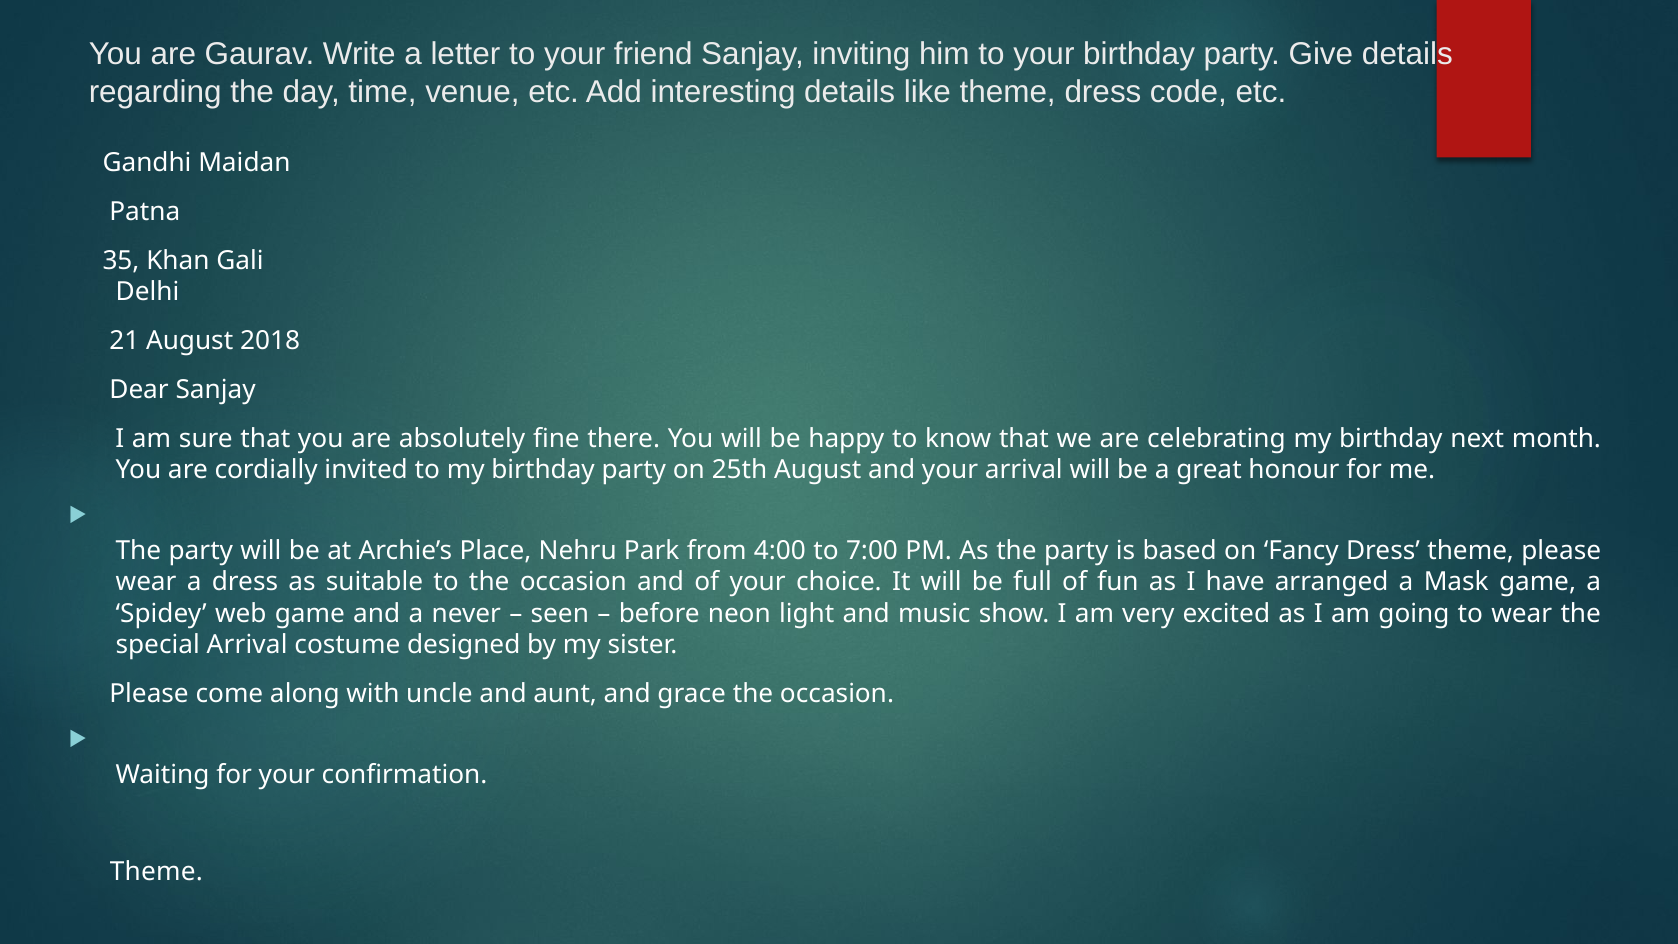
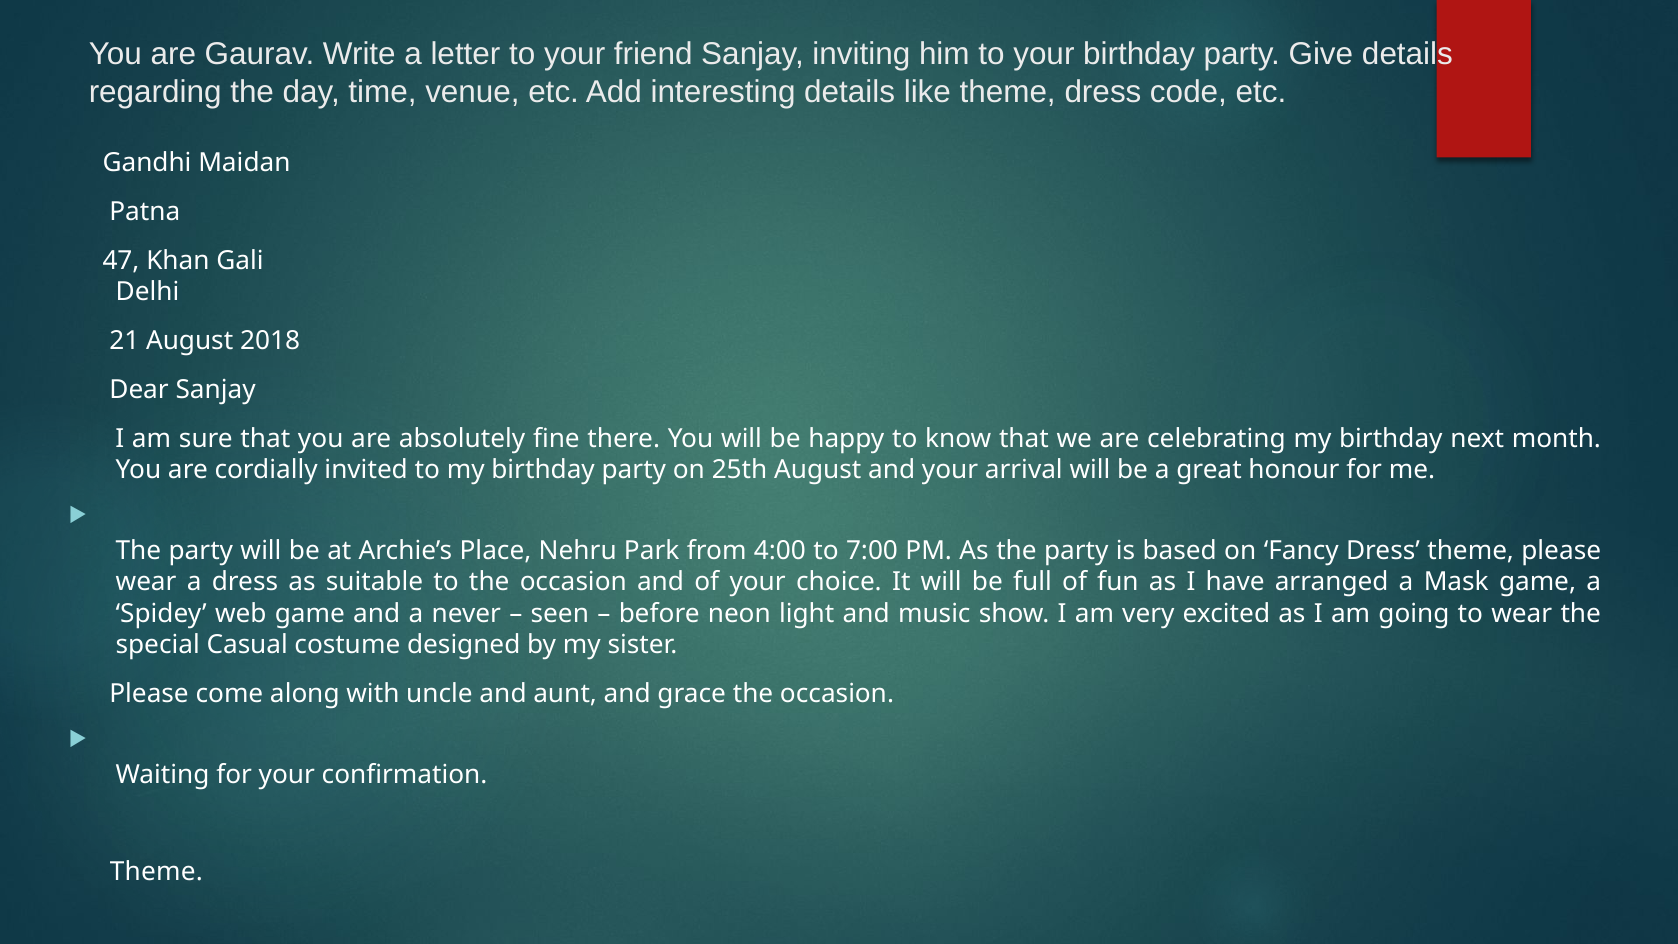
35: 35 -> 47 (121, 260)
special Arrival: Arrival -> Casual (247, 645)
